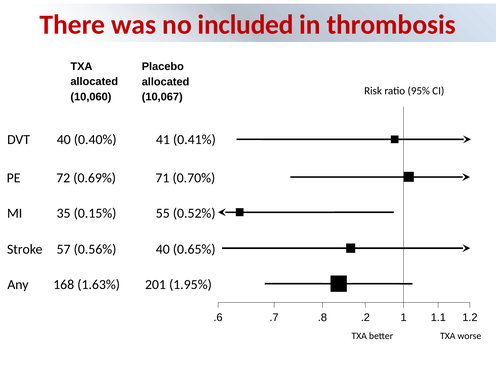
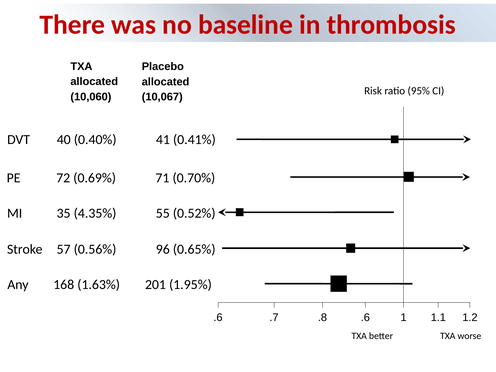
included: included -> baseline (245, 25)
0.15%: 0.15% -> 4.35% (95, 213)
0.56% 40: 40 -> 96 (163, 249)
.8 .2: .2 -> .6 (365, 318)
